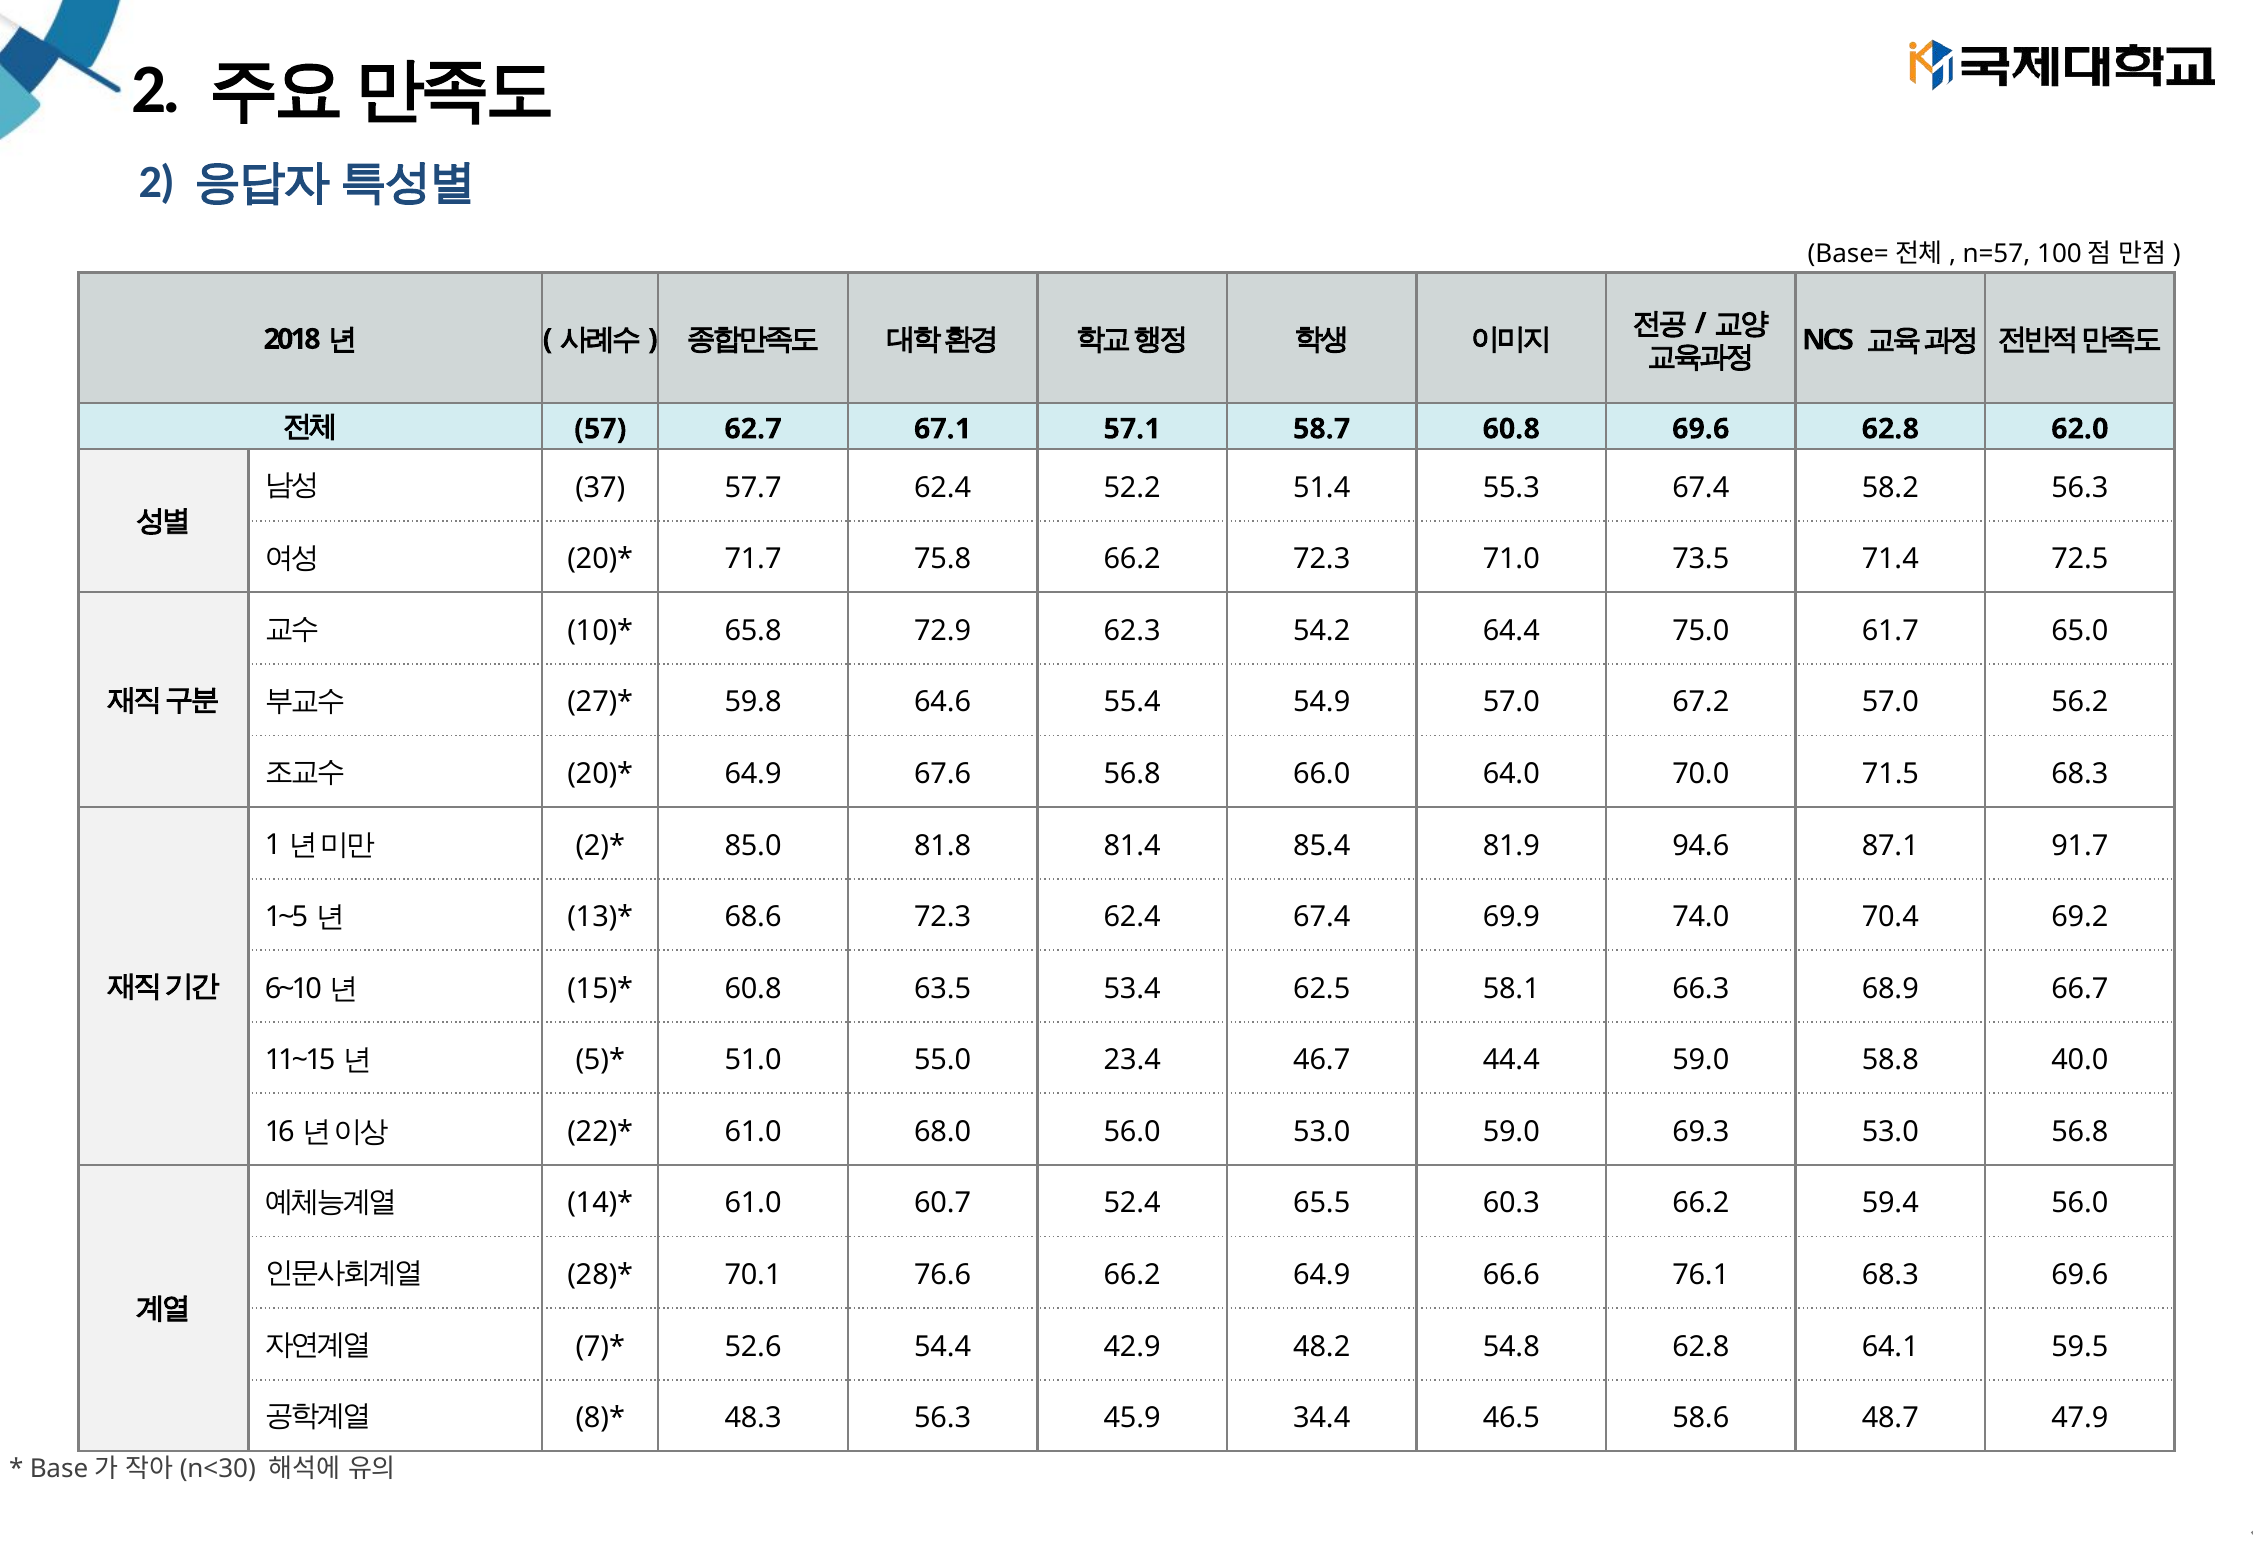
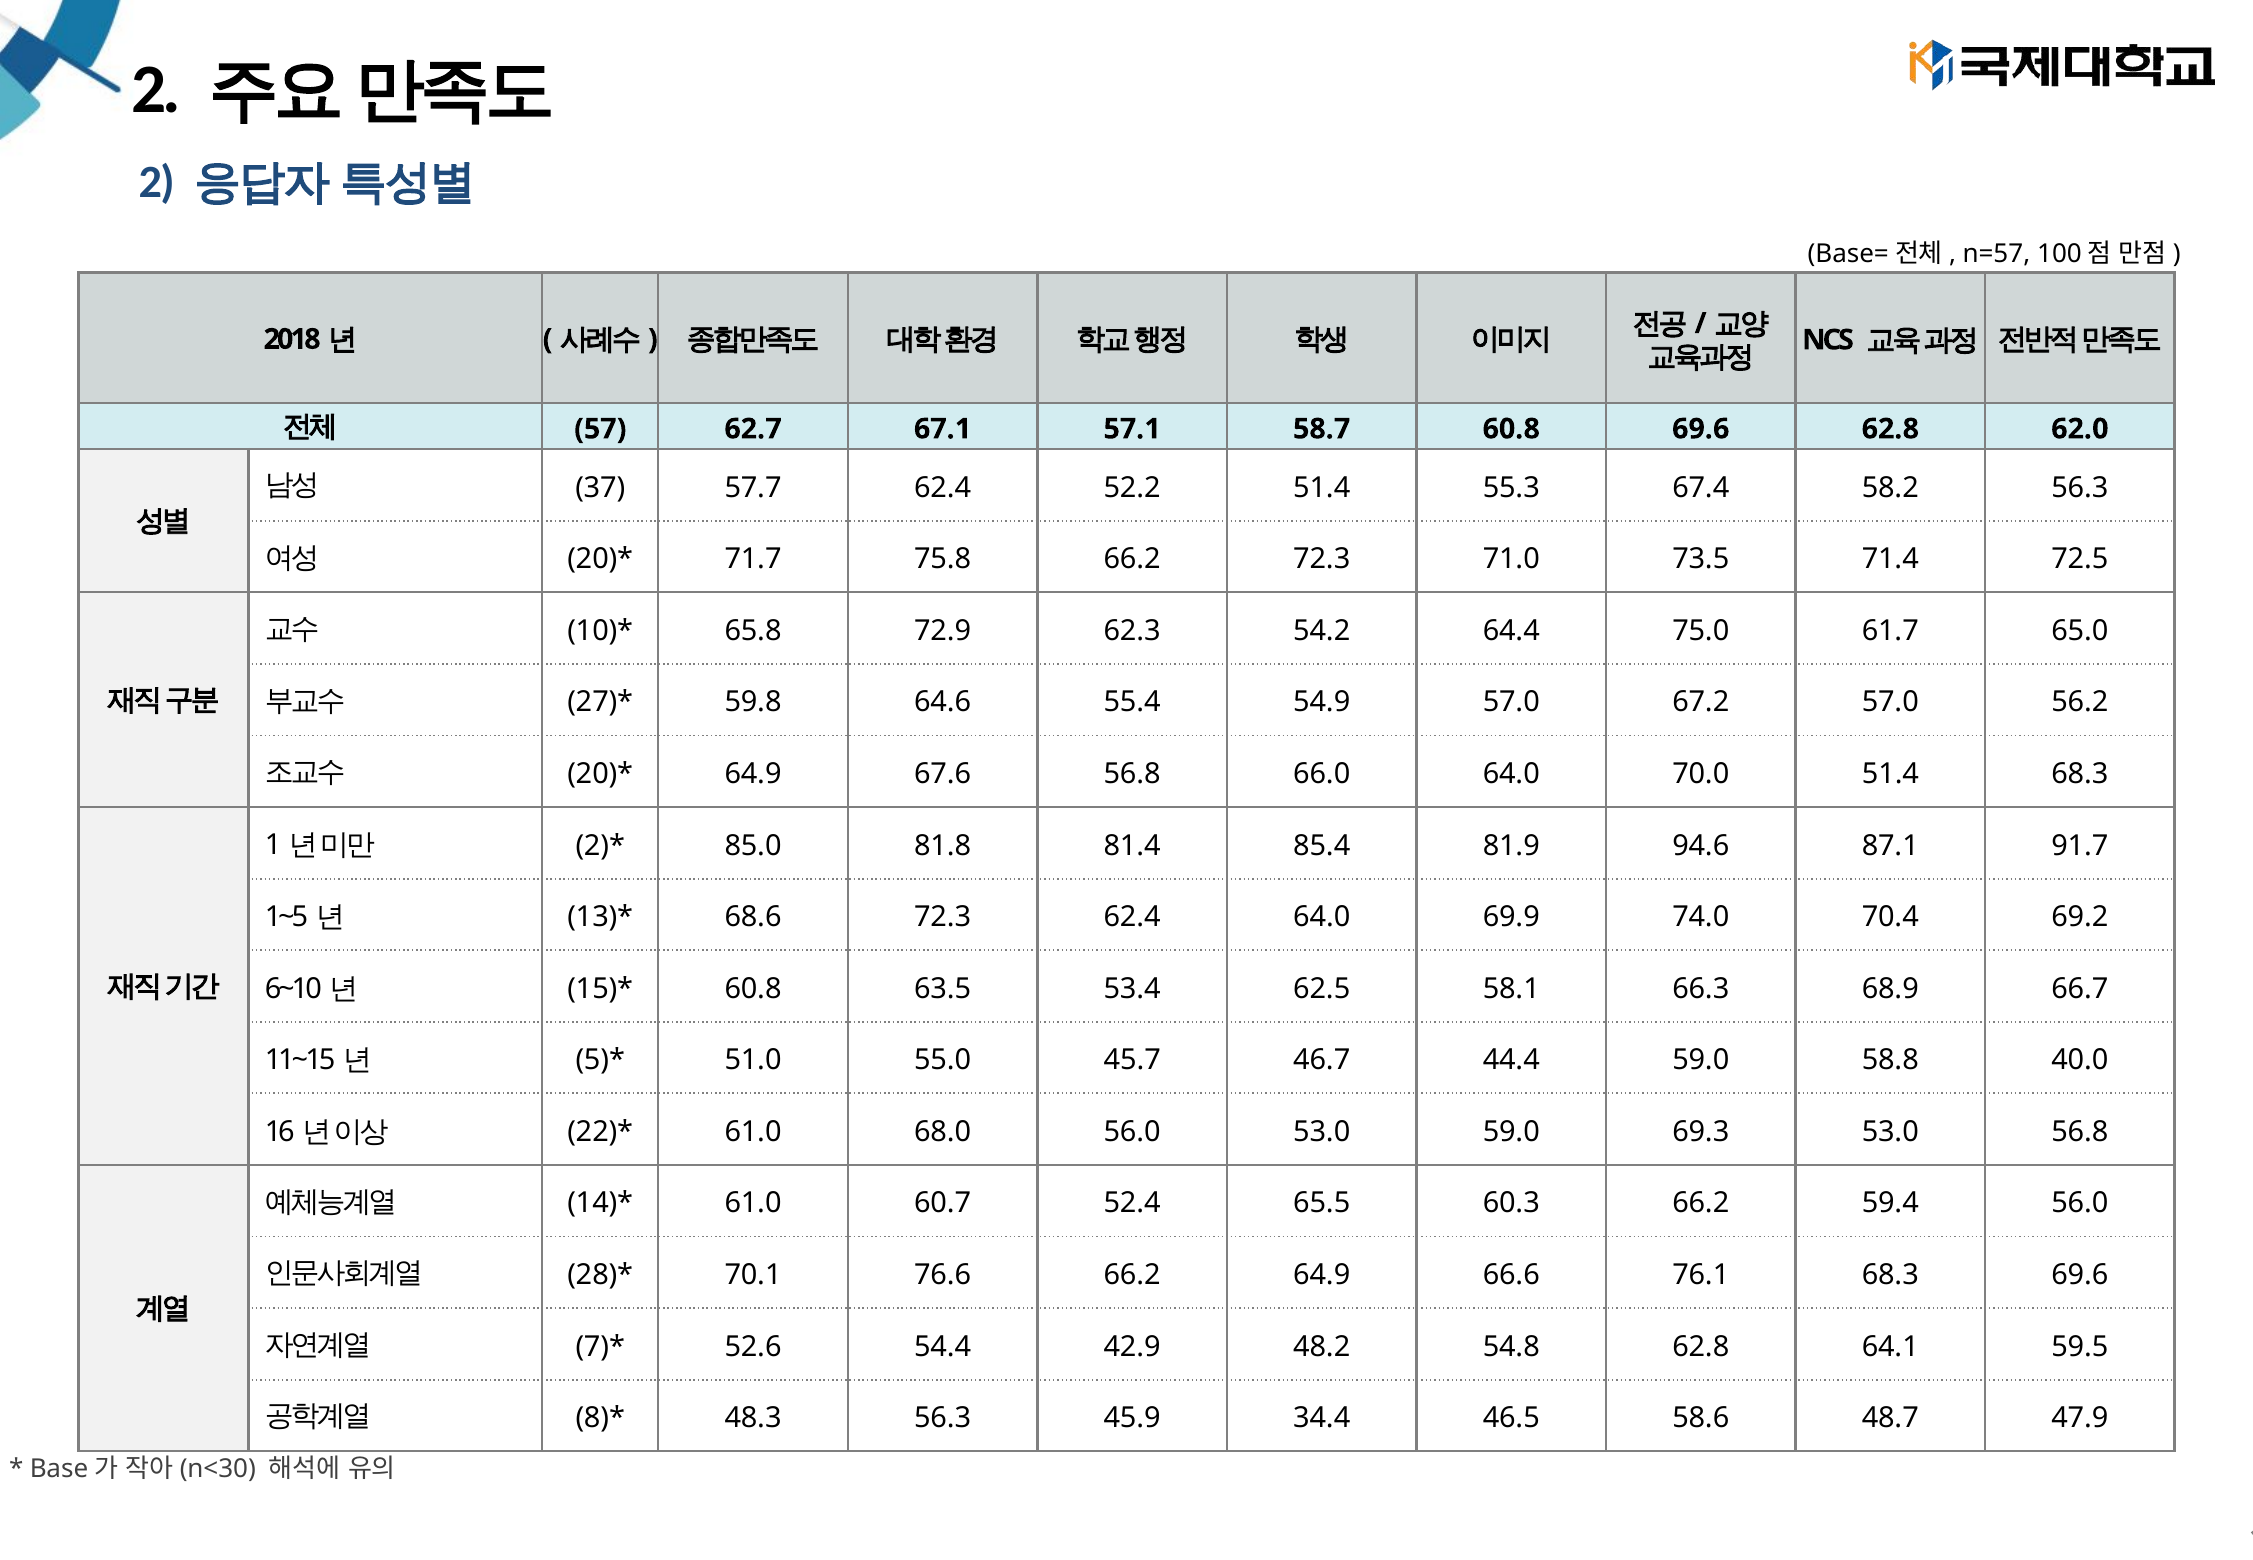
70.0 71.5: 71.5 -> 51.4 (1890, 774)
62.4 67.4: 67.4 -> 64.0 (1322, 917)
23.4: 23.4 -> 45.7 (1132, 1060)
